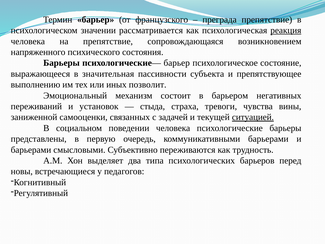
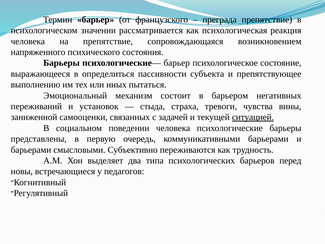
реакция underline: present -> none (286, 30)
значительная: значительная -> определиться (108, 74)
позволит: позволит -> пытаться (148, 85)
